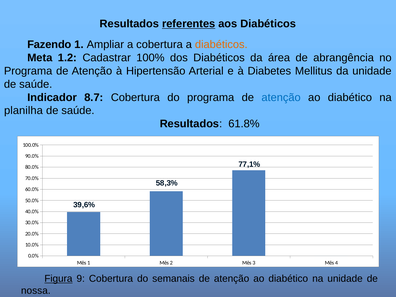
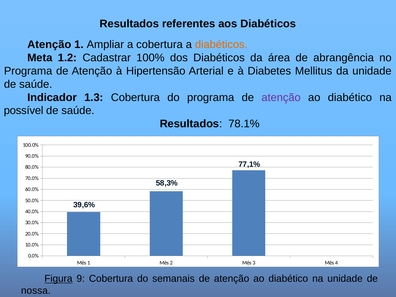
referentes underline: present -> none (189, 24)
Fazendo: Fazendo -> Atenção (49, 45)
8.7: 8.7 -> 1.3 (94, 97)
atenção colour: blue -> purple (281, 97)
planilha: planilha -> possível (24, 111)
61.8%: 61.8% -> 78.1% (244, 124)
